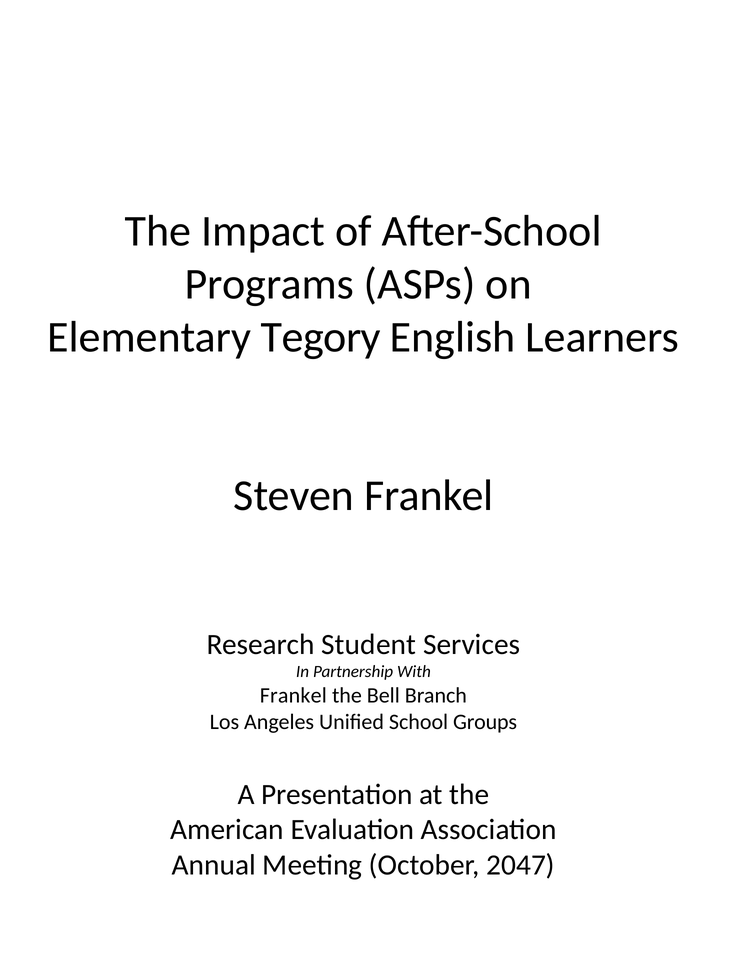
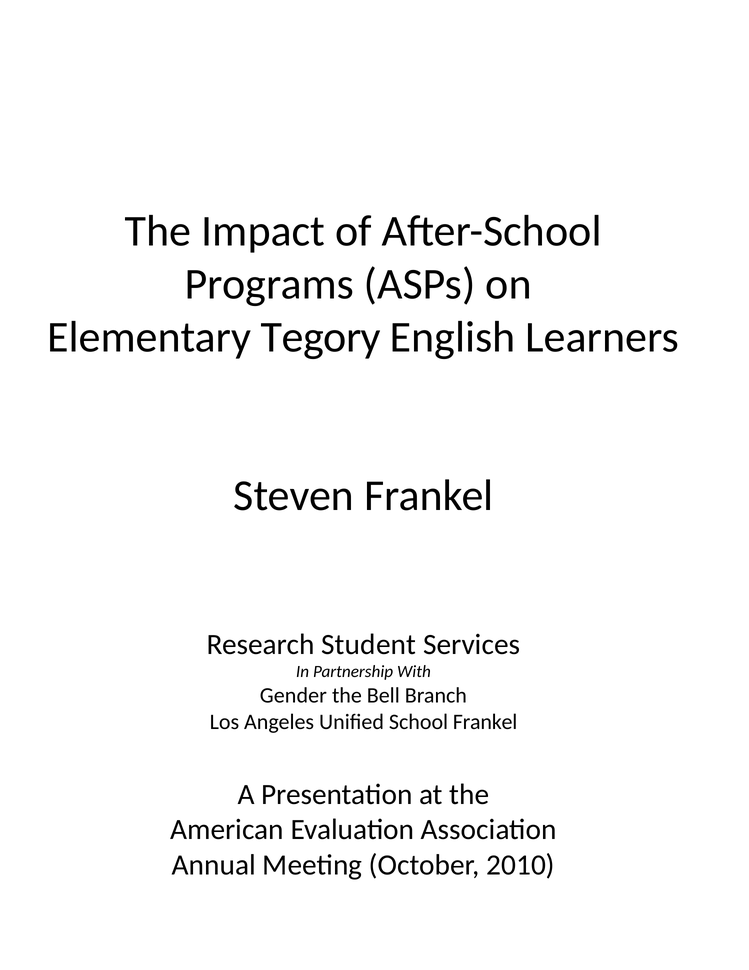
Frankel: Frankel -> Gender (293, 695)
School Groups: Groups -> Frankel (485, 721)
2047: 2047 -> 2010 (521, 864)
